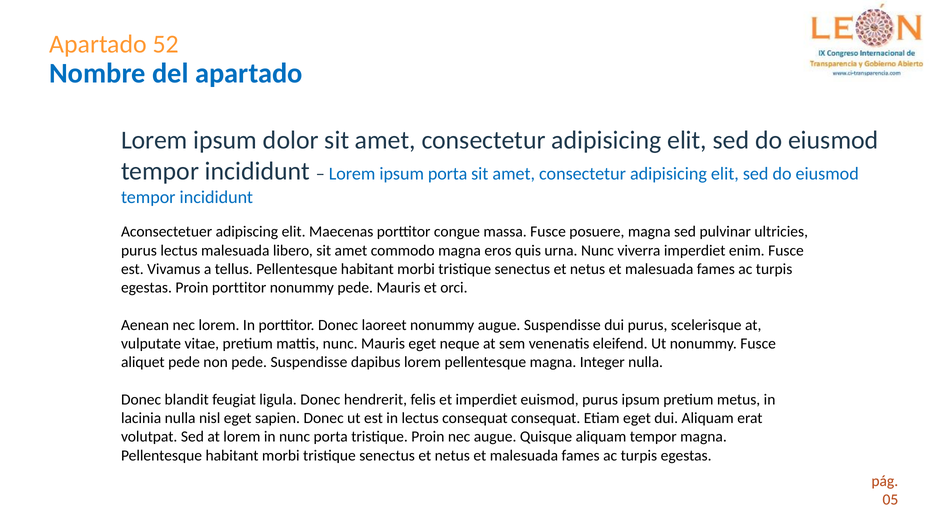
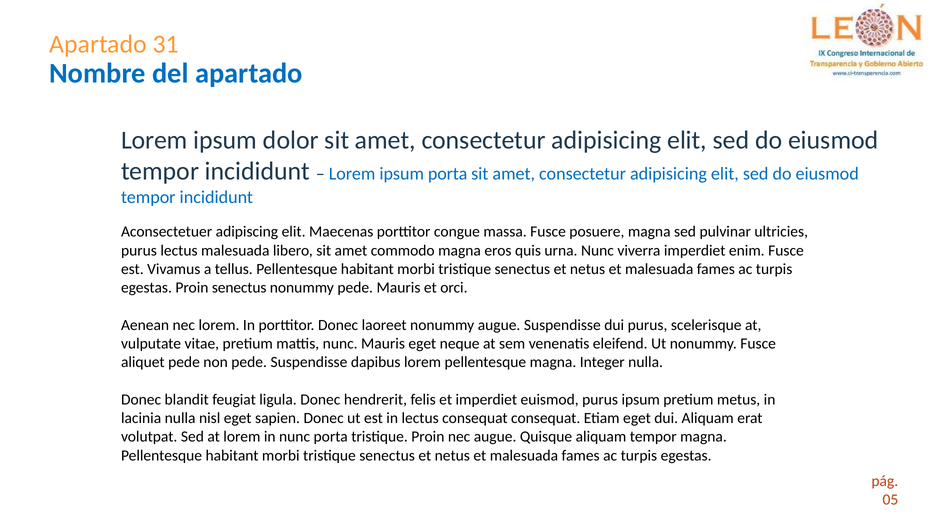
52: 52 -> 31 (166, 44)
Proin porttitor: porttitor -> senectus (239, 288)
